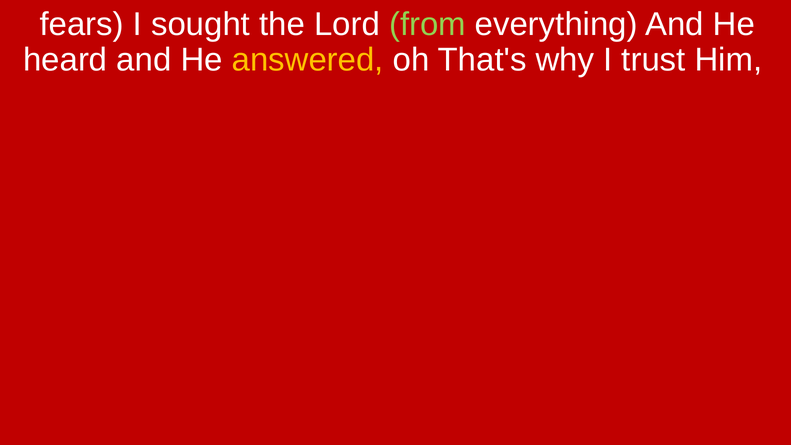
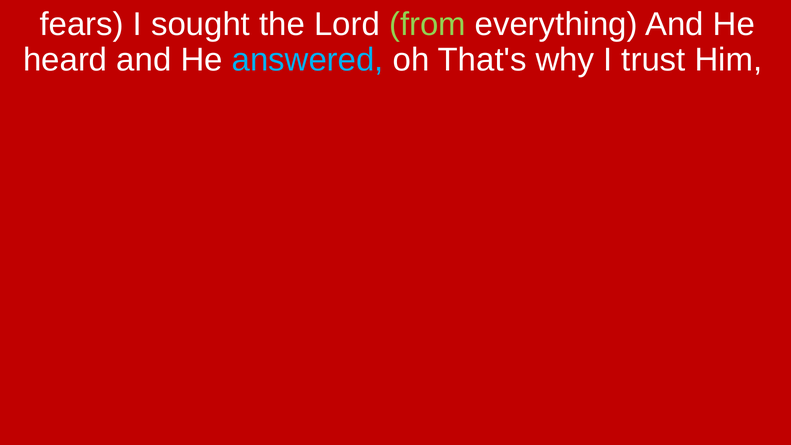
answered colour: yellow -> light blue (308, 60)
